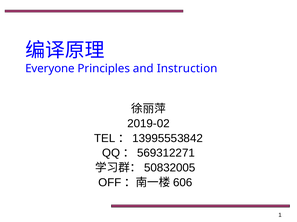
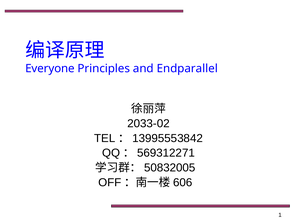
Instruction: Instruction -> Endparallel (187, 69)
2019-02: 2019-02 -> 2033-02 (148, 124)
